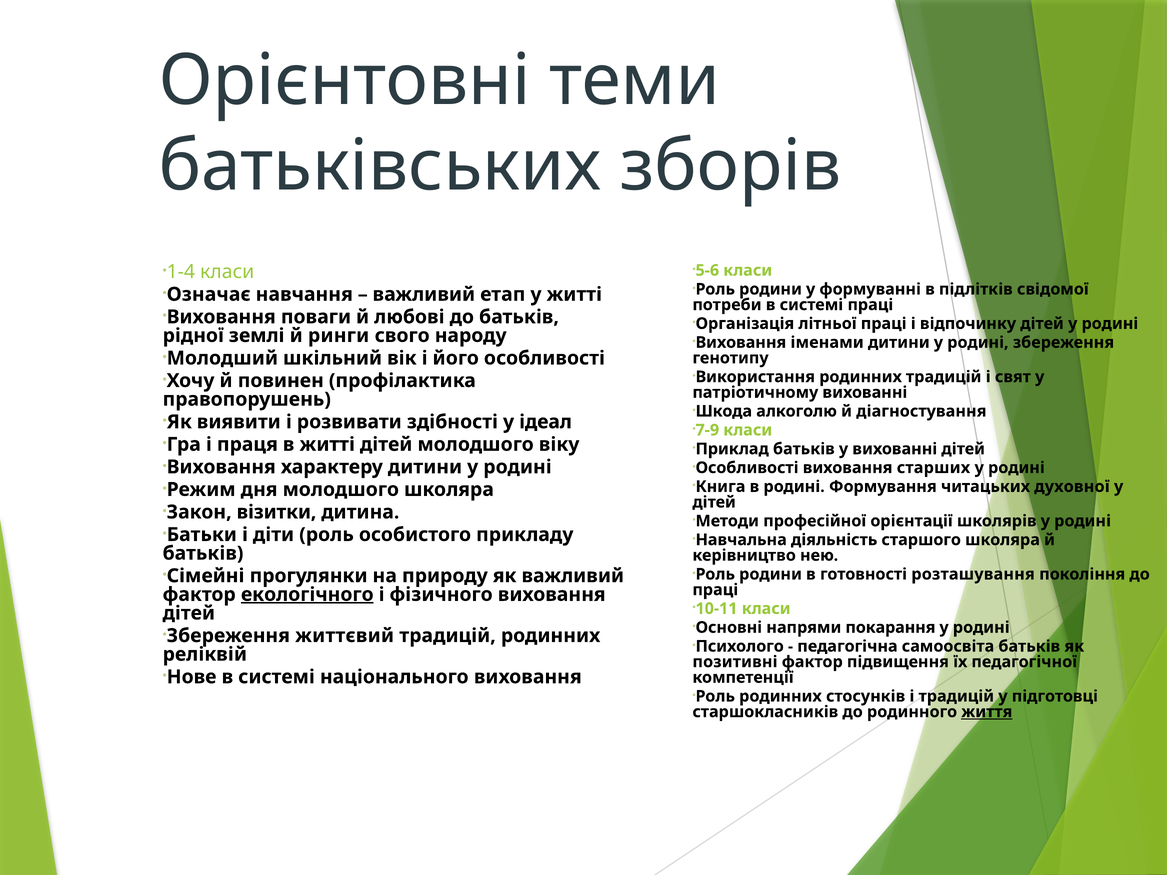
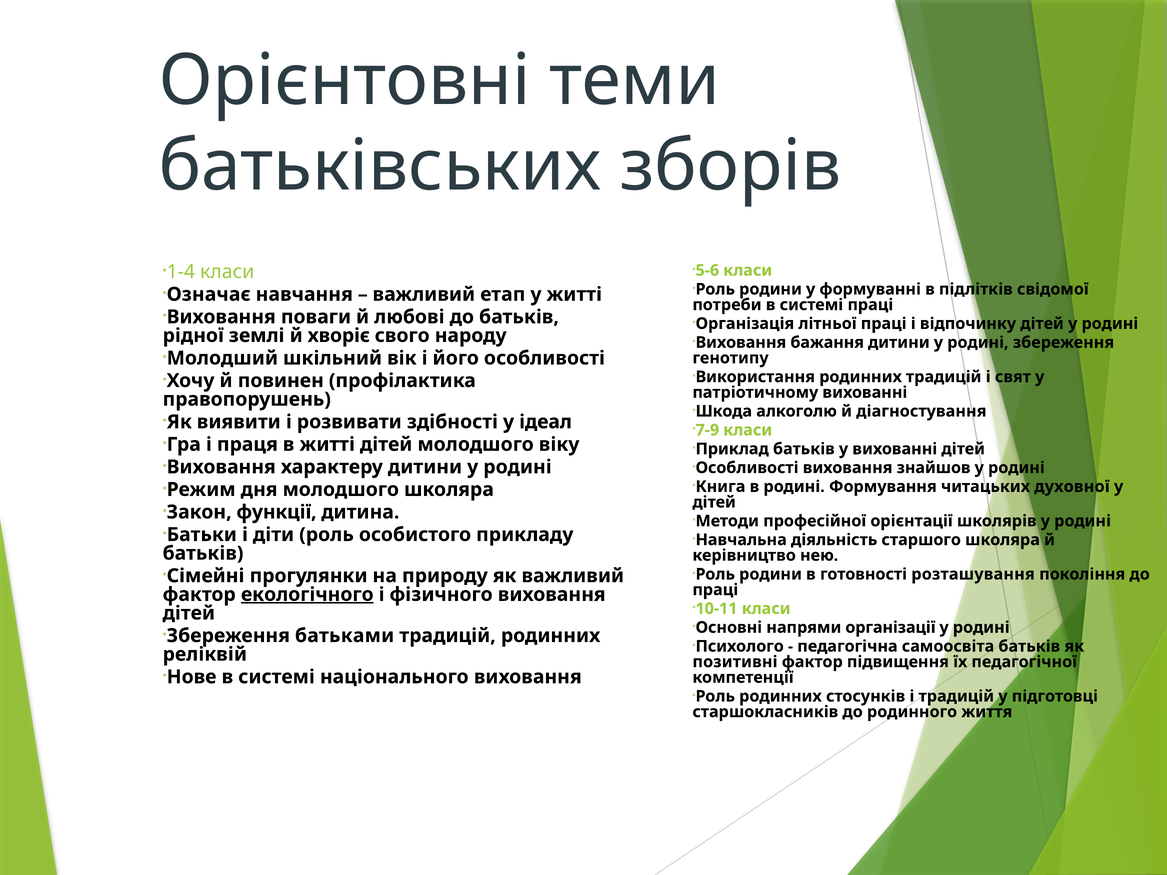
ринги: ринги -> хворіє (339, 336)
іменами: іменами -> бажання (827, 343)
старших: старших -> знайшов (934, 468)
візитки: візитки -> функції (276, 512)
покарання: покарання -> організації (890, 628)
життєвий: життєвий -> батьками (345, 636)
життя underline: present -> none (987, 712)
